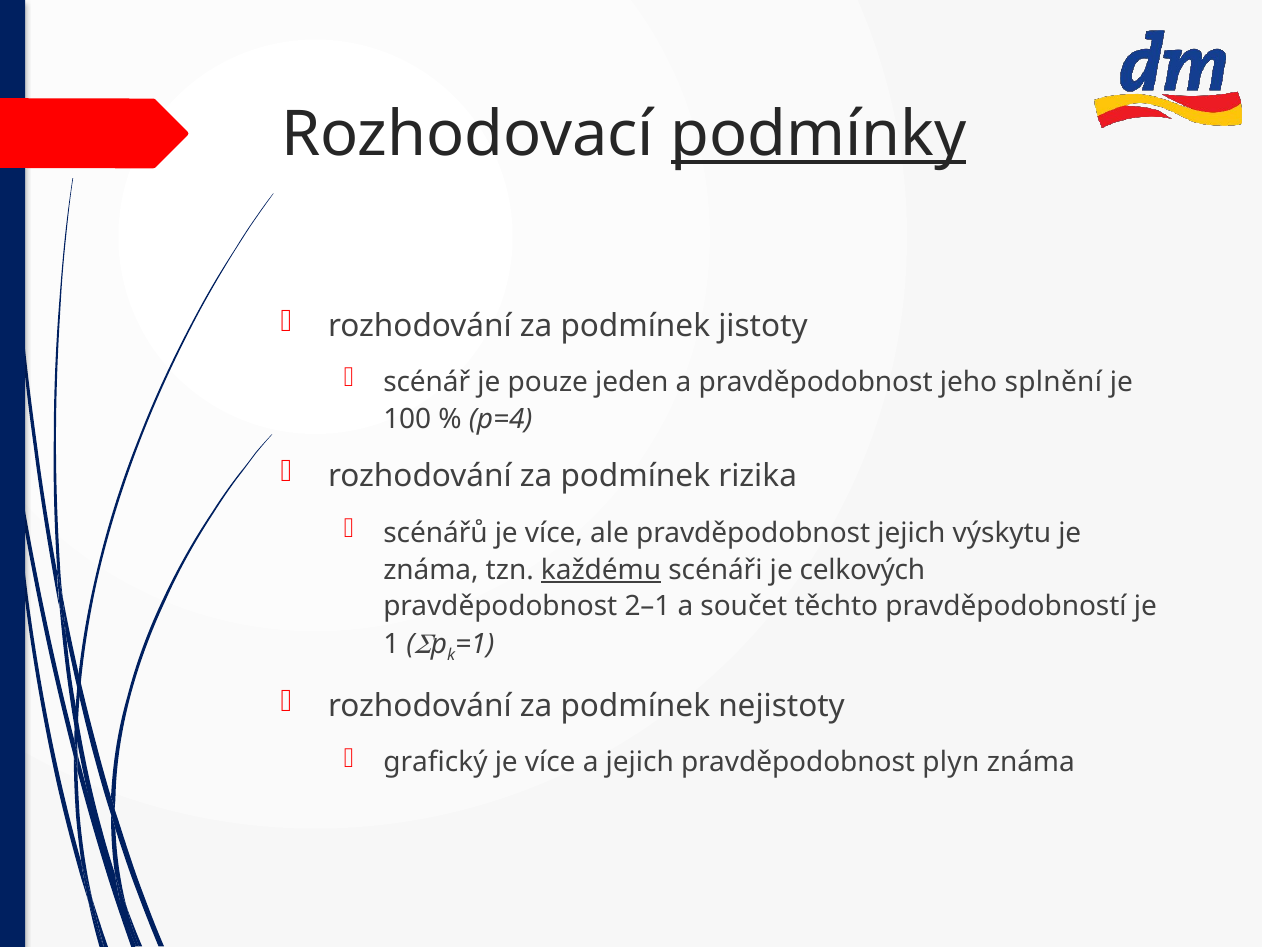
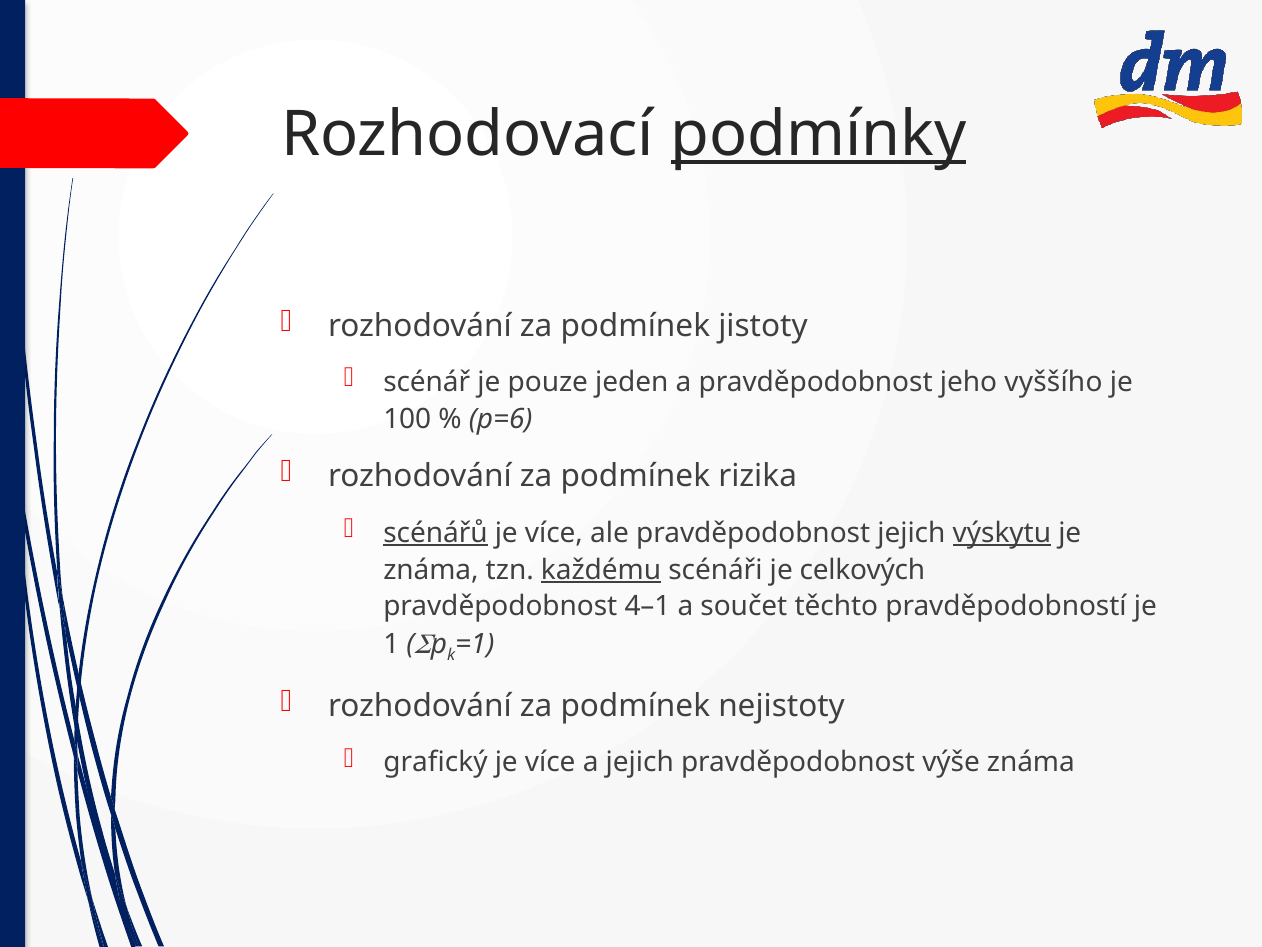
splnění: splnění -> vyššího (1053, 382)
p=4: p=4 -> p=6 (501, 419)
scénářů underline: none -> present (435, 533)
výskytu underline: none -> present (1002, 533)
2–1: 2–1 -> 4–1 (647, 606)
plyn: plyn -> výše (951, 762)
